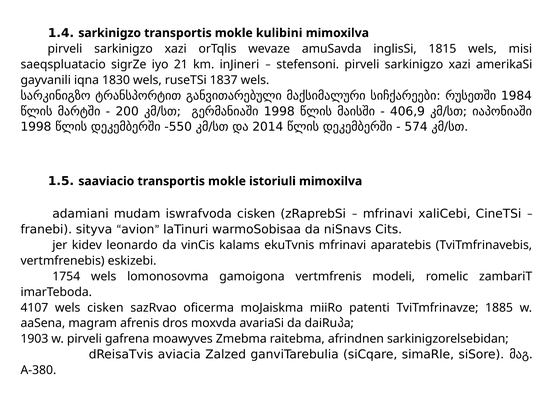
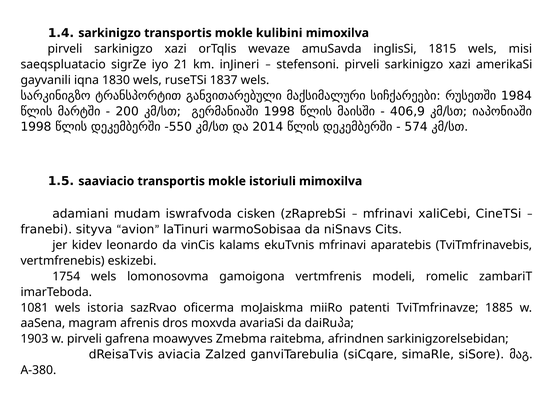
4107: 4107 -> 1081 (34, 307)
wels cisken: cisken -> istoria (105, 307)
